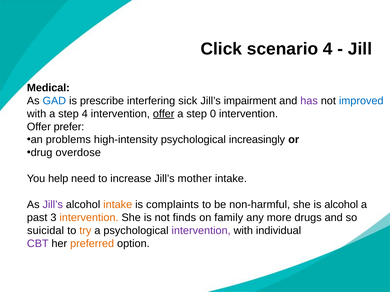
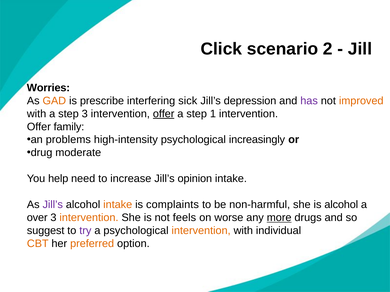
scenario 4: 4 -> 2 (328, 49)
Medical: Medical -> Worries (48, 88)
GAD colour: blue -> orange (54, 101)
impairment: impairment -> depression (250, 101)
improved colour: blue -> orange (361, 101)
step 4: 4 -> 3 (85, 114)
0: 0 -> 1 (213, 114)
prefer: prefer -> family (69, 127)
overdose: overdose -> moderate (78, 153)
mother: mother -> opinion (195, 179)
past: past -> over (37, 218)
finds: finds -> feels (184, 218)
family: family -> worse (229, 218)
more underline: none -> present (279, 218)
suicidal: suicidal -> suggest (46, 231)
try colour: orange -> purple (85, 231)
intervention colour: purple -> orange (201, 231)
CBT colour: purple -> orange (38, 244)
